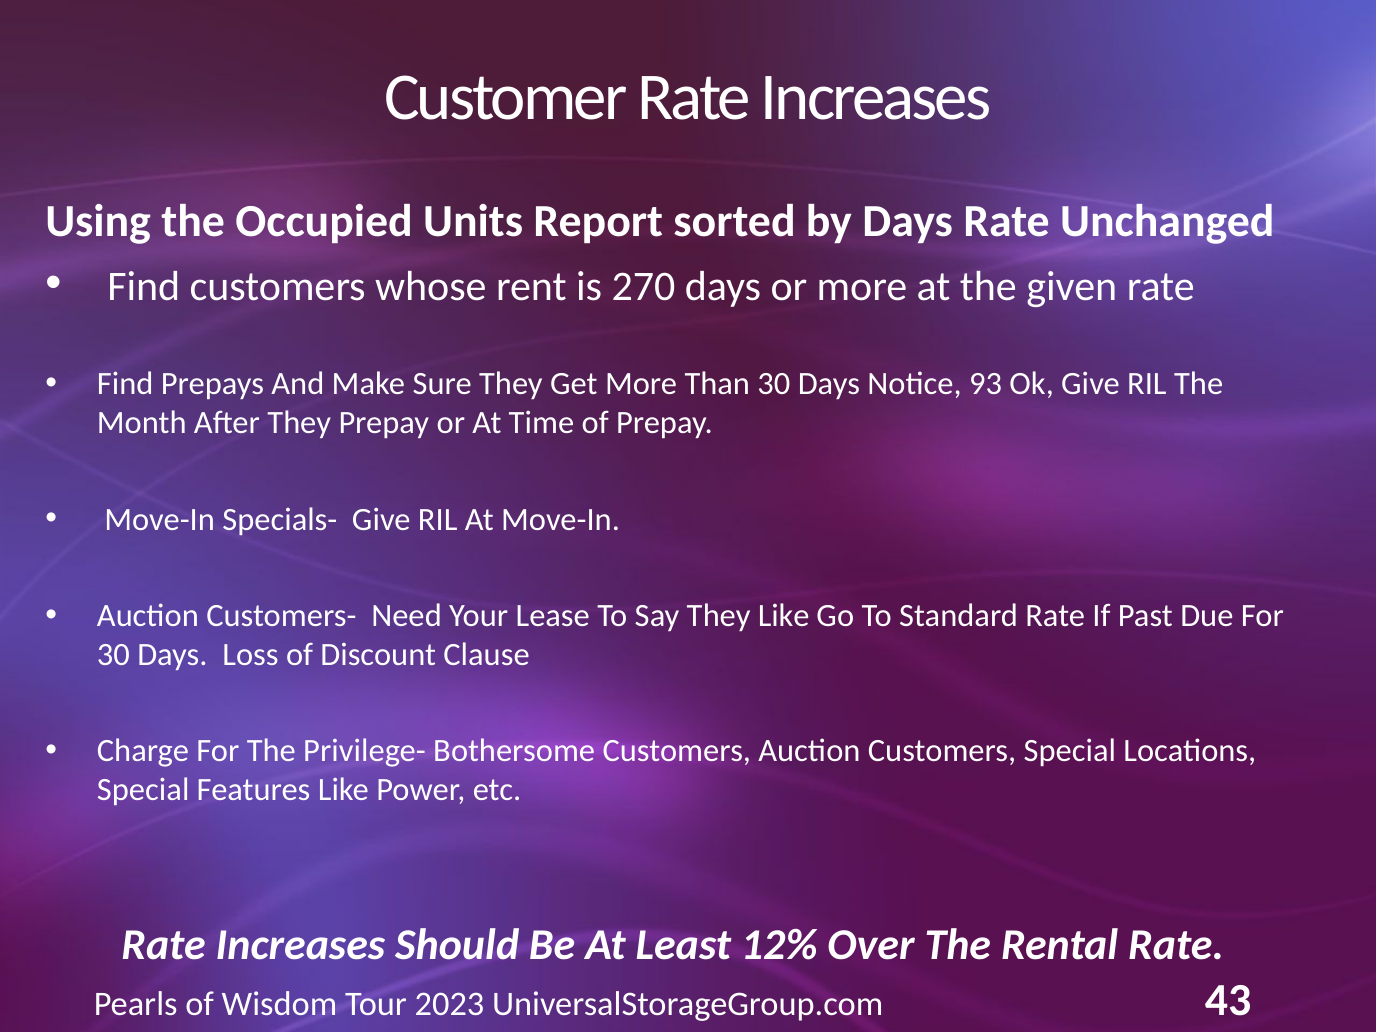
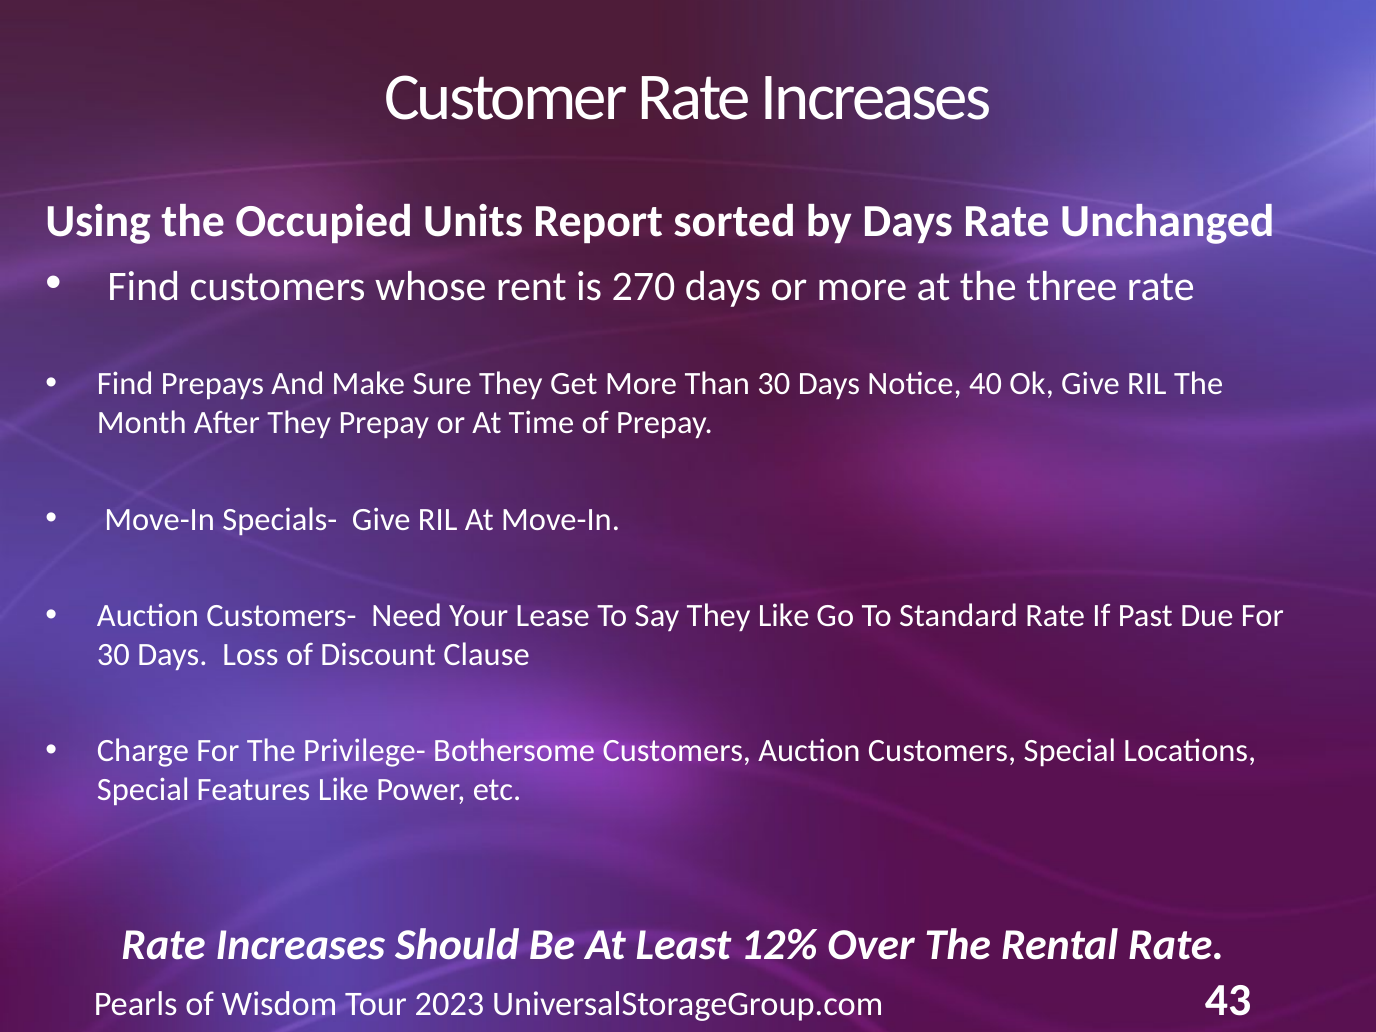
given: given -> three (1072, 287)
93: 93 -> 40 (986, 384)
